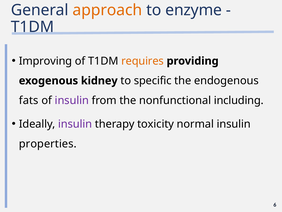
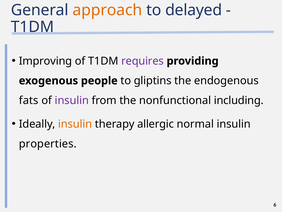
enzyme: enzyme -> delayed (194, 10)
requires colour: orange -> purple (143, 61)
kidney: kidney -> people (99, 81)
specific: specific -> gliptins (153, 81)
insulin colour: purple -> orange (75, 124)
toxicity: toxicity -> allergic (156, 124)
